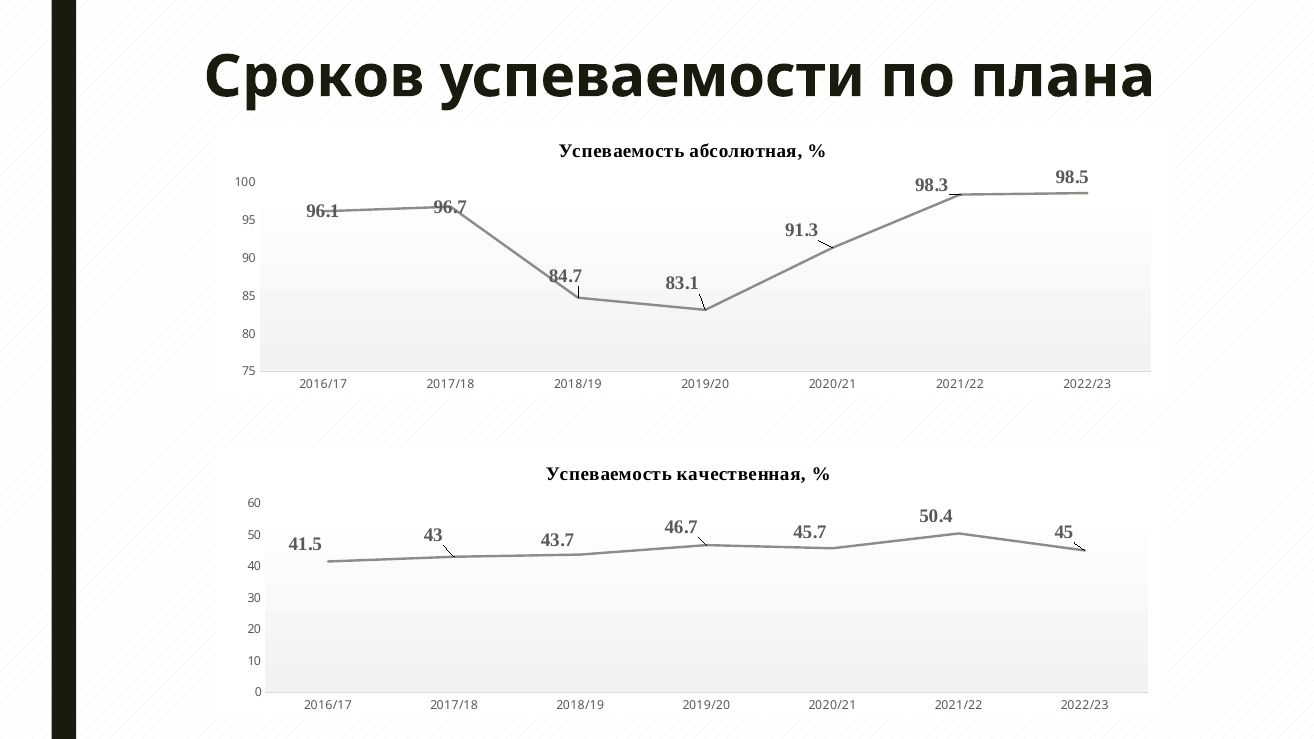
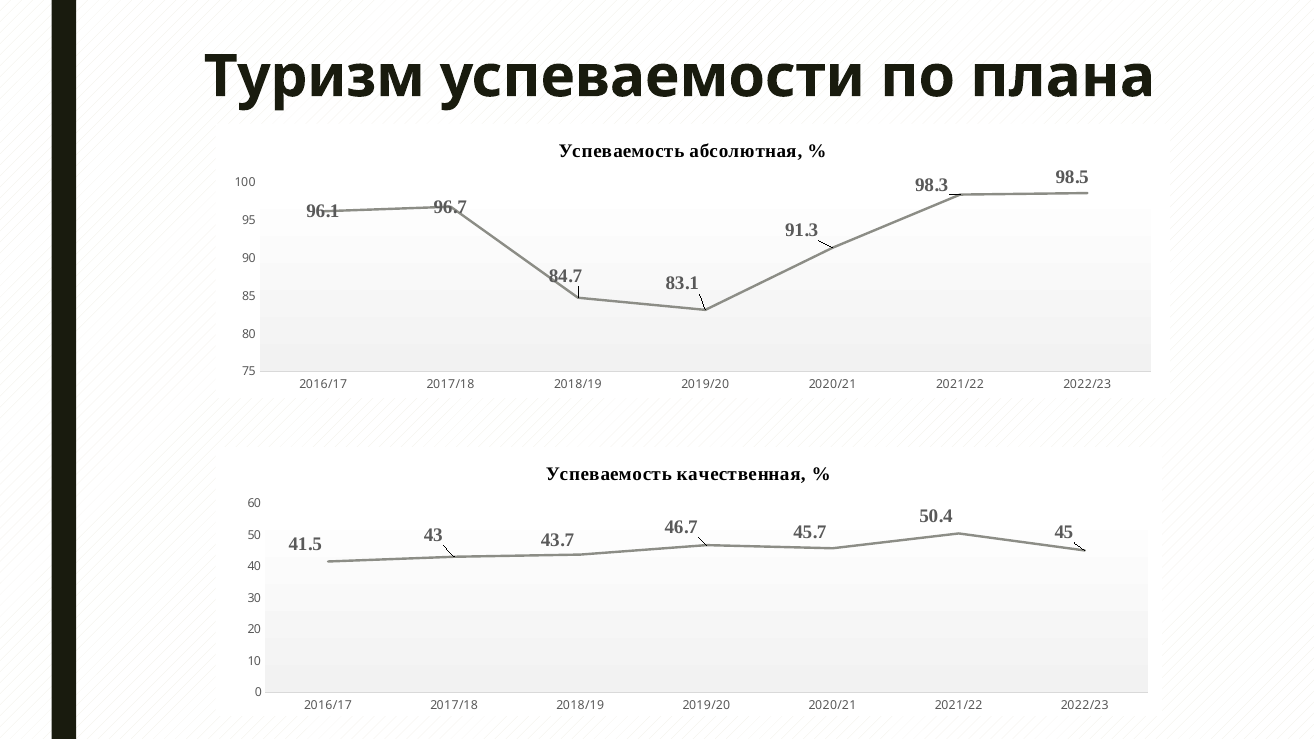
Сроков: Сроков -> Туризм (314, 77)
